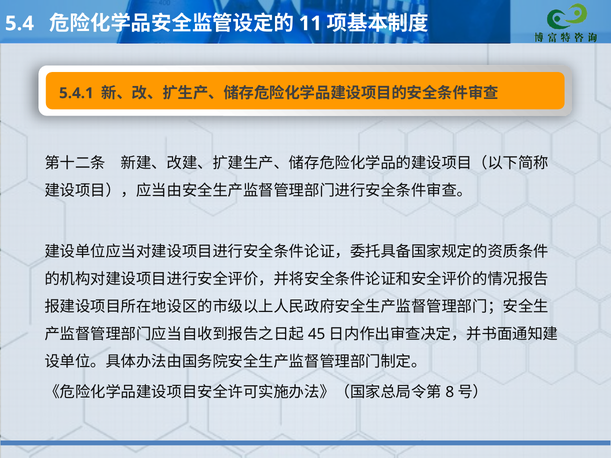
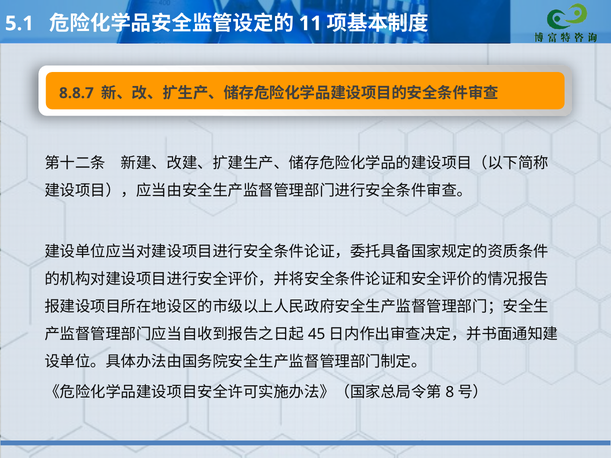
5.4: 5.4 -> 5.1 (19, 24)
5.4.1: 5.4.1 -> 8.8.7 (76, 93)
